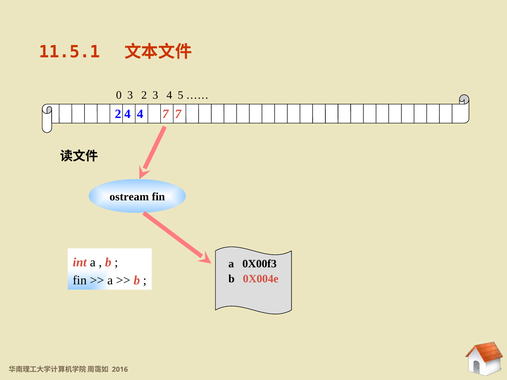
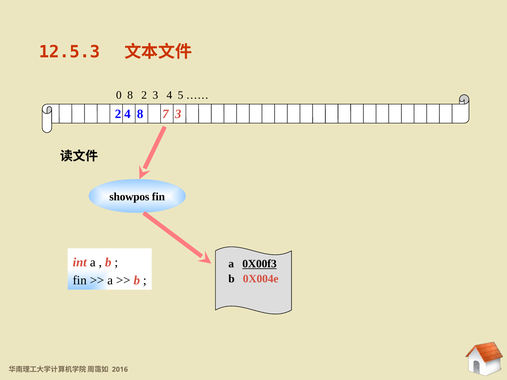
11.5.1: 11.5.1 -> 12.5.3 (69, 52)
0 3: 3 -> 8 (130, 95)
4 4: 4 -> 8 (140, 114)
7 7: 7 -> 3 (178, 114)
ostream: ostream -> showpos (129, 197)
0X00f3 underline: none -> present (260, 264)
